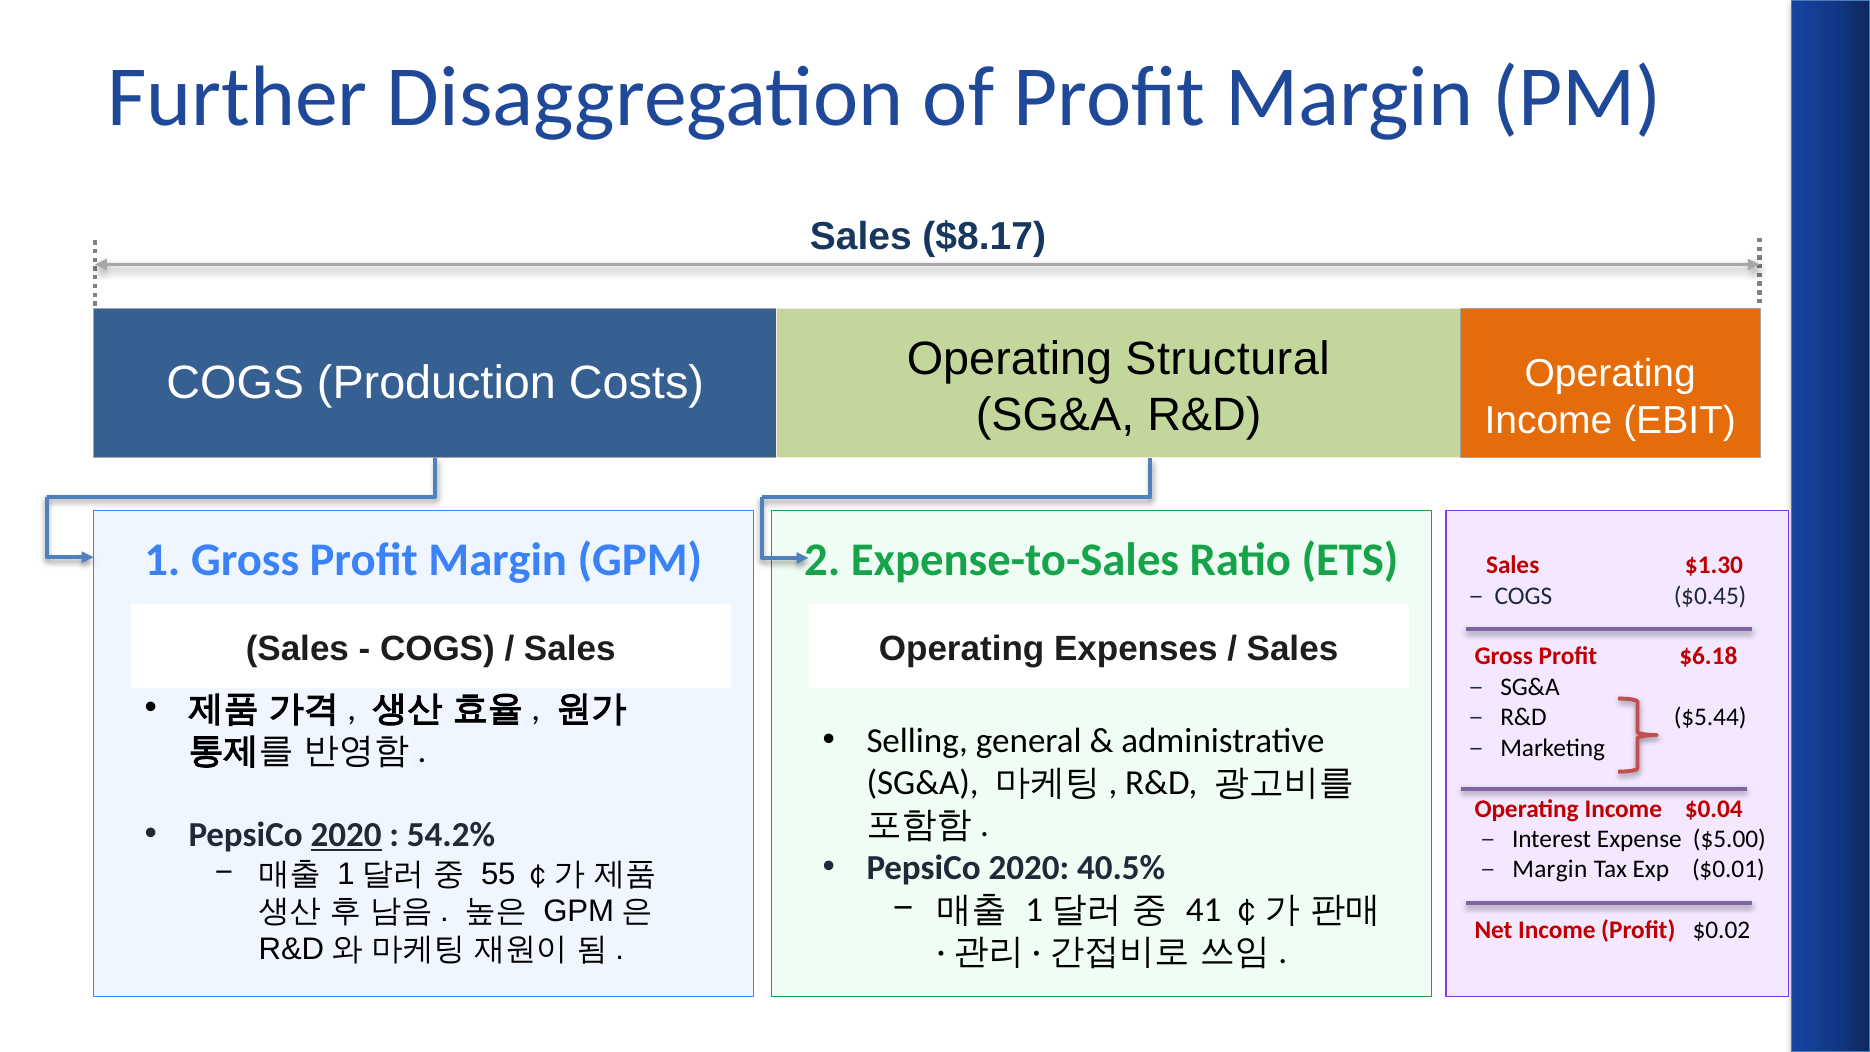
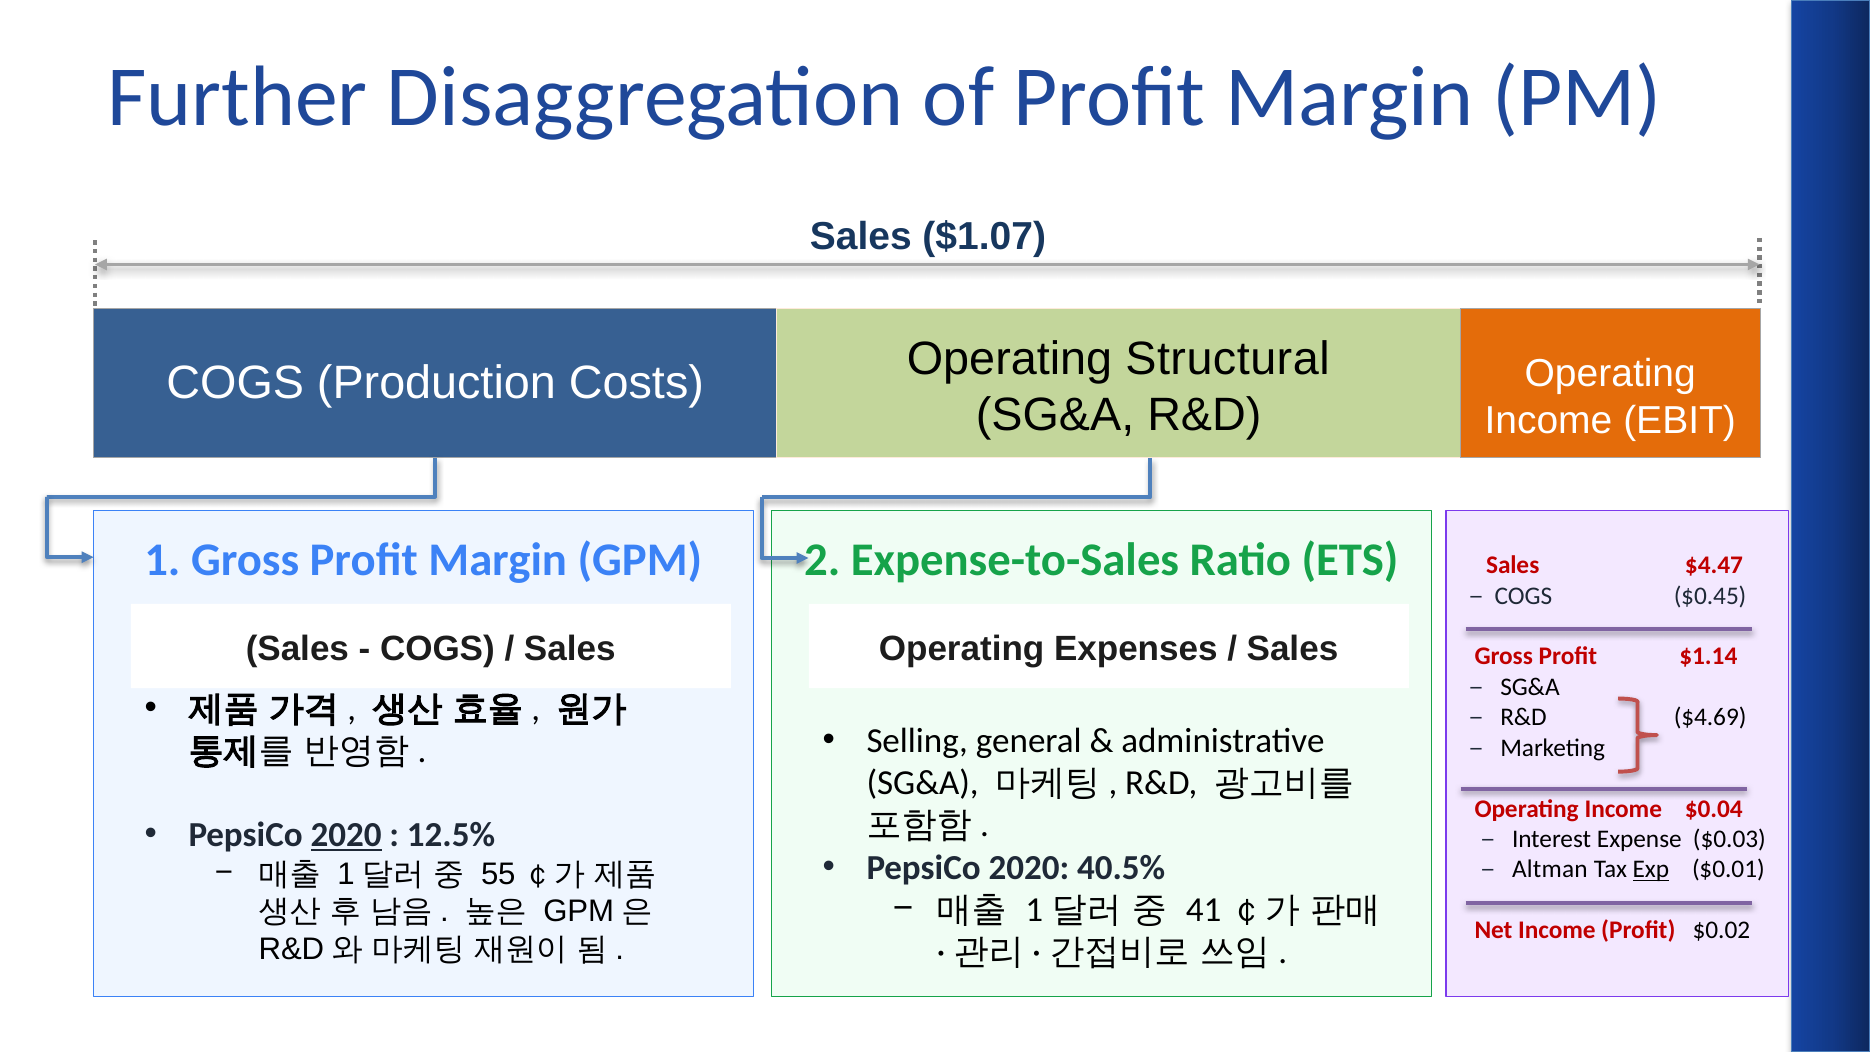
$8.17: $8.17 -> $1.07 (984, 236)
$1.30: $1.30 -> $4.47 (1714, 565)
$6.18: $6.18 -> $1.14 (1708, 656)
$5.44: $5.44 -> $4.69 (1710, 717)
54.2%: 54.2% -> 12.5% (451, 835)
$5.00: $5.00 -> $0.03 (1729, 839)
Margin: Margin -> Altman (1550, 869)
Exp underline: none -> present (1651, 869)
